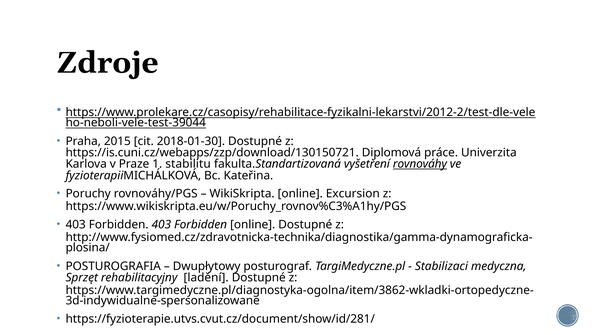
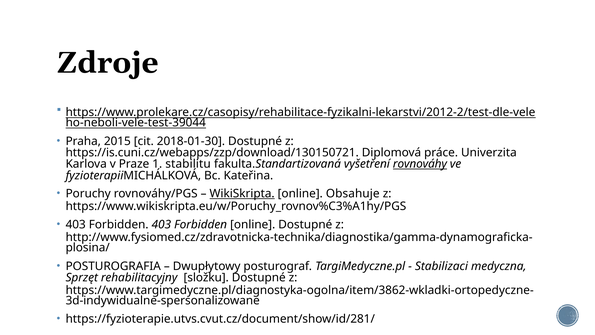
WikiSkripta underline: none -> present (242, 193)
Excursion: Excursion -> Obsahuje (353, 193)
ladění: ladění -> složku (206, 277)
